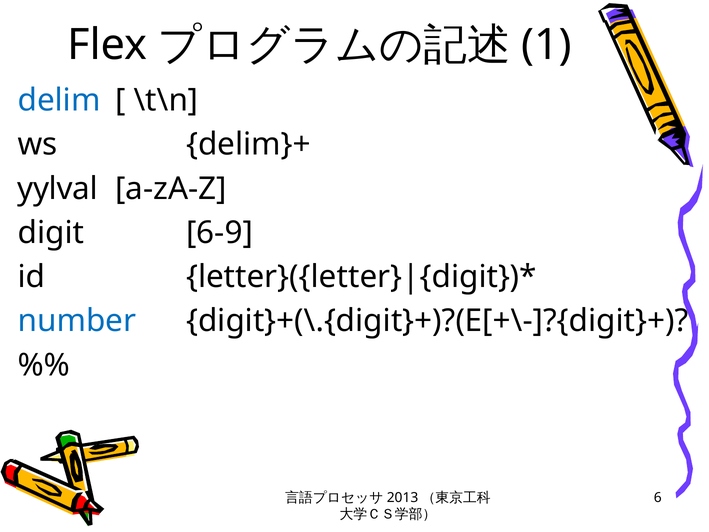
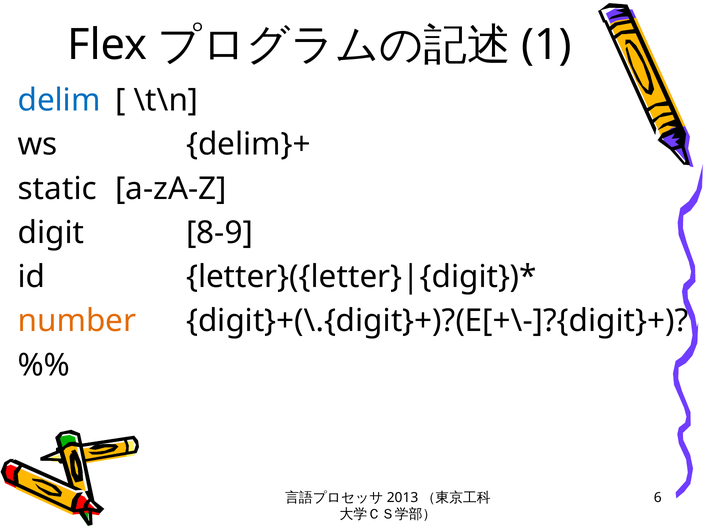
yylval: yylval -> static (57, 189)
6-9: 6-9 -> 8-9 (220, 233)
number colour: blue -> orange (77, 321)
